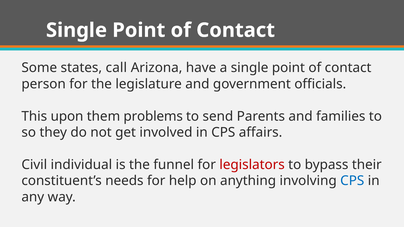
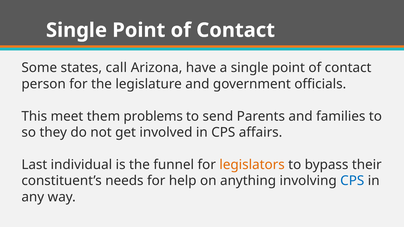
upon: upon -> meet (67, 116)
Civil: Civil -> Last (34, 165)
legislators colour: red -> orange (252, 165)
